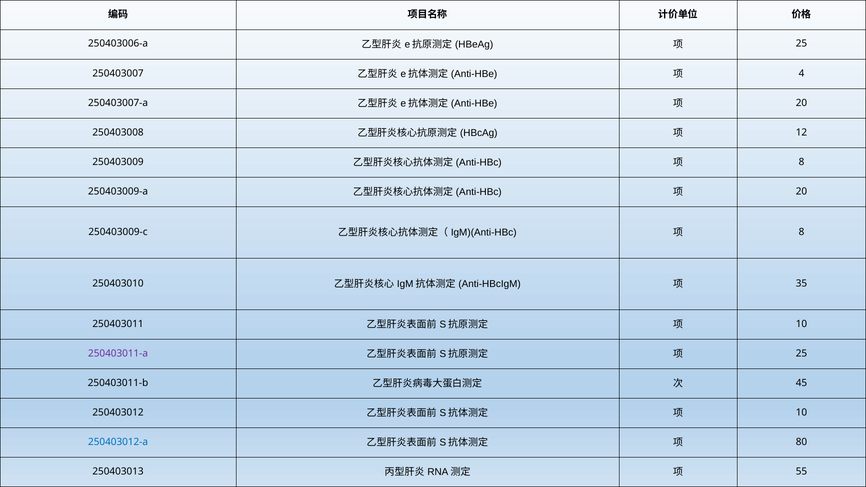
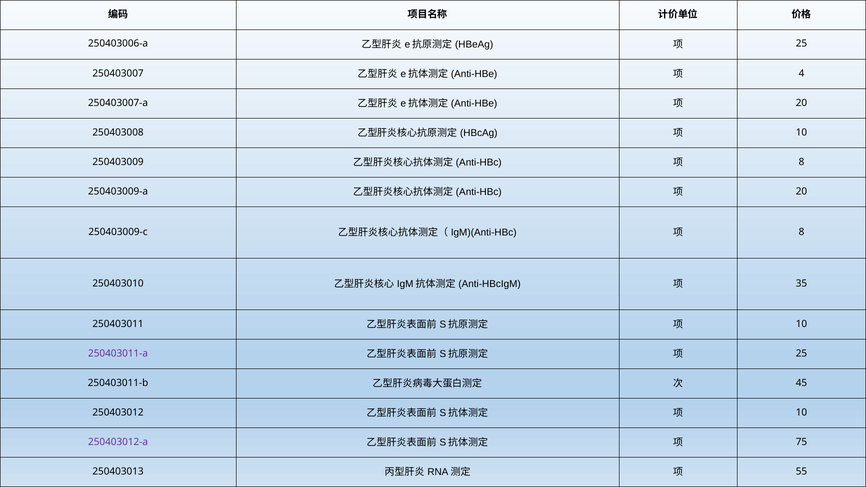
12: 12 -> 10 (801, 132)
250403012-a colour: blue -> purple (118, 442)
80: 80 -> 75 (801, 442)
